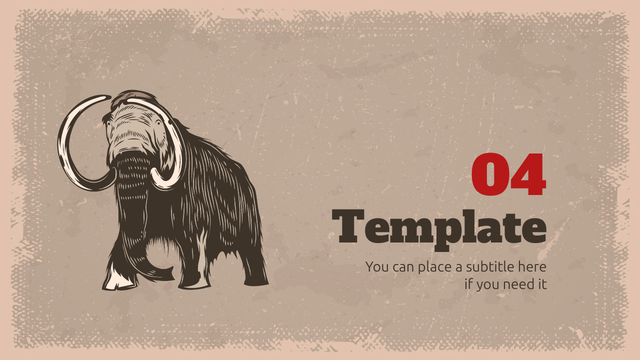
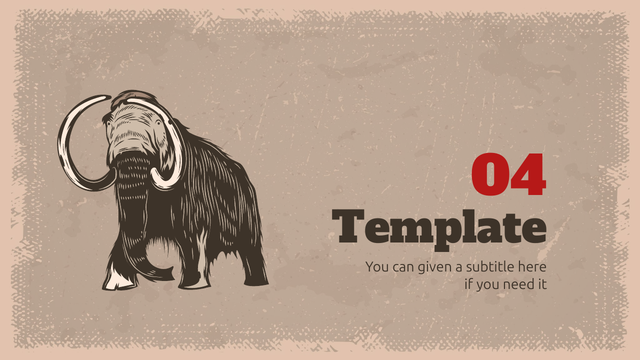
place: place -> given (435, 267)
